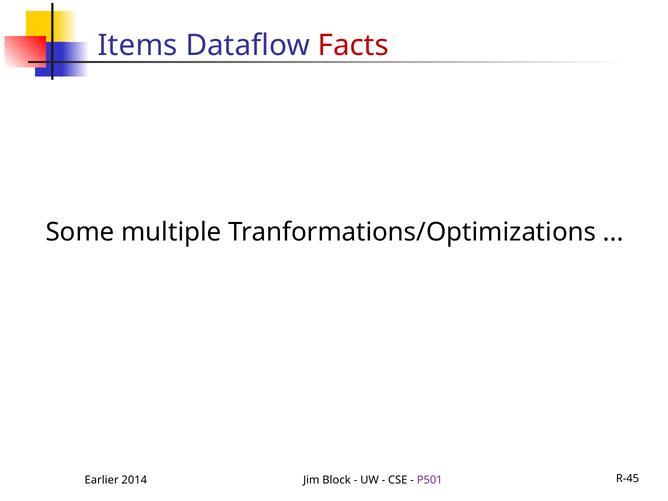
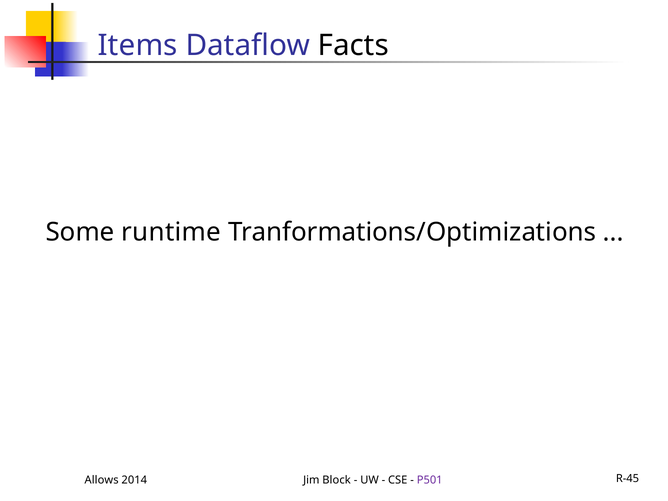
Facts colour: red -> black (353, 45)
multiple: multiple -> runtime (171, 232)
Earlier: Earlier -> Allows (102, 480)
